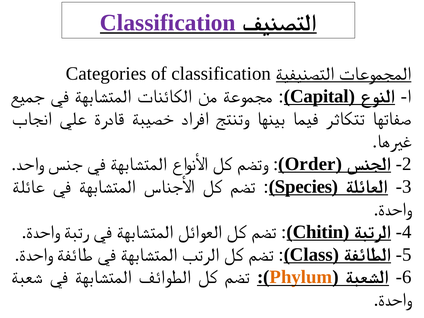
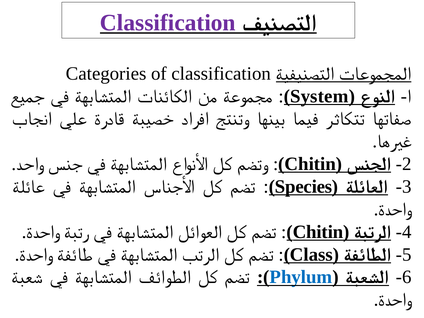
Capital: Capital -> System (319, 96)
Order: Order -> Chitin (310, 164)
Phylum colour: orange -> blue (301, 277)
